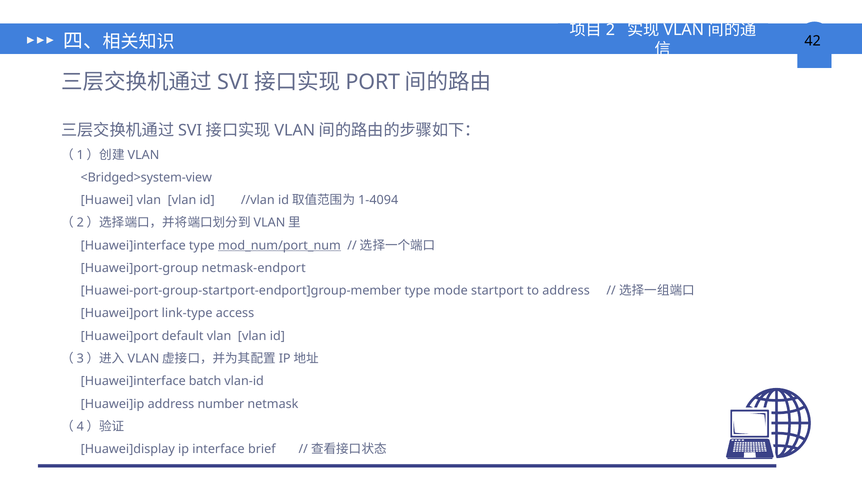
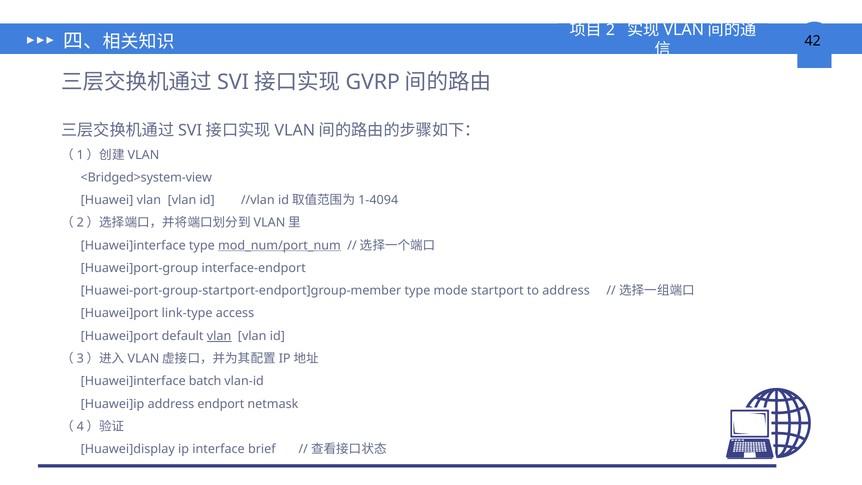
PORT: PORT -> GVRP (373, 82)
netmask-endport: netmask-endport -> interface-endport (254, 268)
vlan underline: none -> present (219, 336)
number: number -> endport (221, 404)
